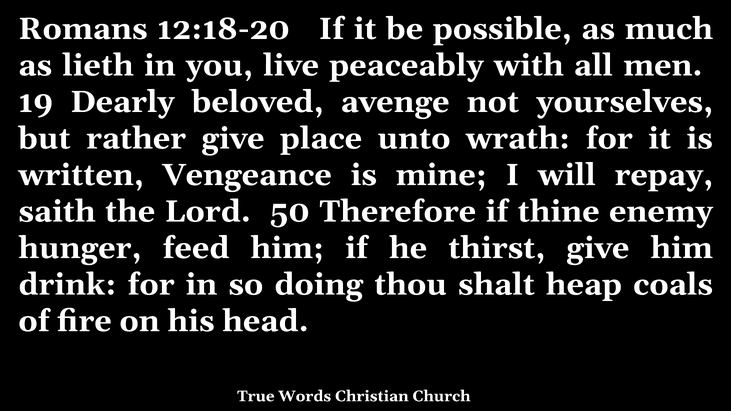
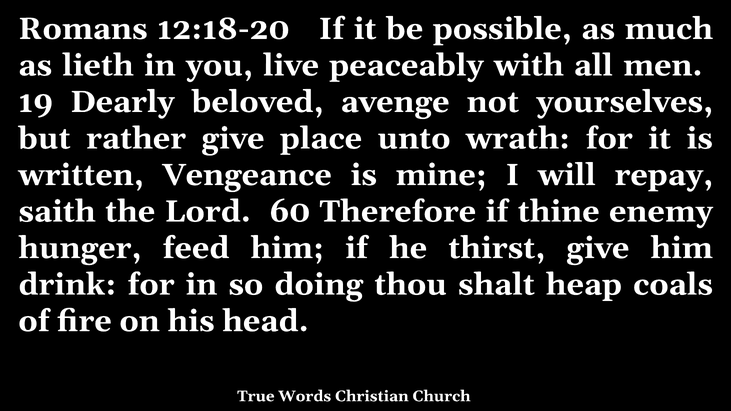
50: 50 -> 60 (290, 212)
